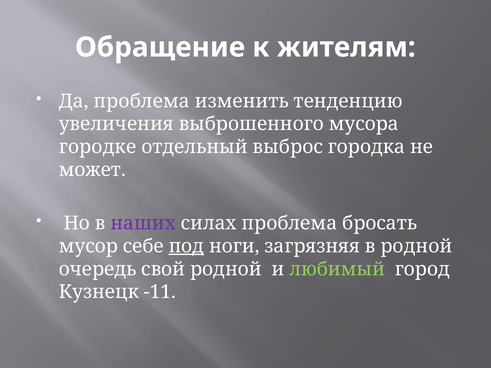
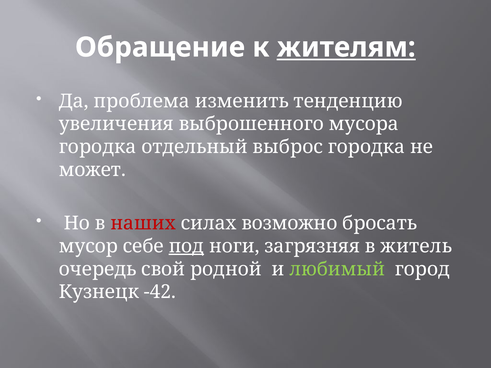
жителям underline: none -> present (346, 47)
городке: городке -> городка (98, 147)
наших colour: purple -> red (143, 223)
силах проблема: проблема -> возможно (289, 223)
в родной: родной -> житель (416, 246)
-11: -11 -> -42 (160, 292)
